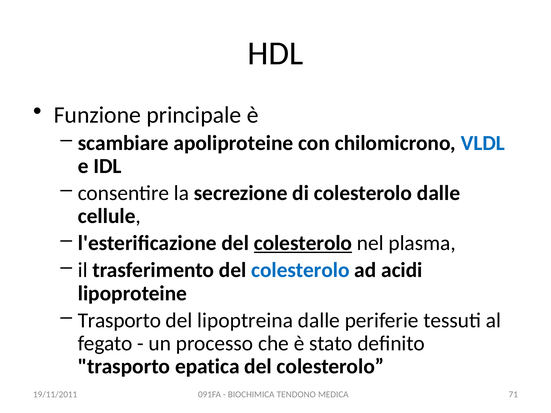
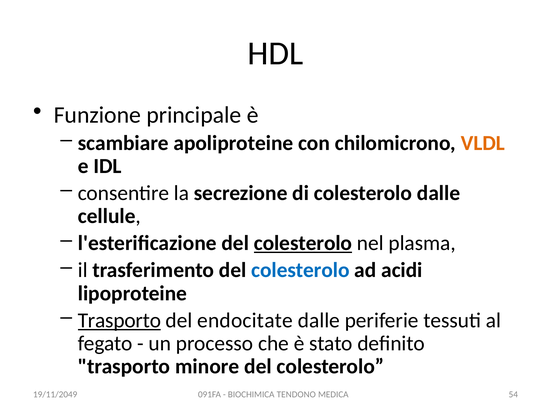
VLDL colour: blue -> orange (483, 143)
Trasporto underline: none -> present (119, 321)
lipoptreina: lipoptreina -> endocitate (245, 321)
epatica: epatica -> minore (207, 367)
71: 71 -> 54 (513, 395)
19/11/2011: 19/11/2011 -> 19/11/2049 (55, 395)
